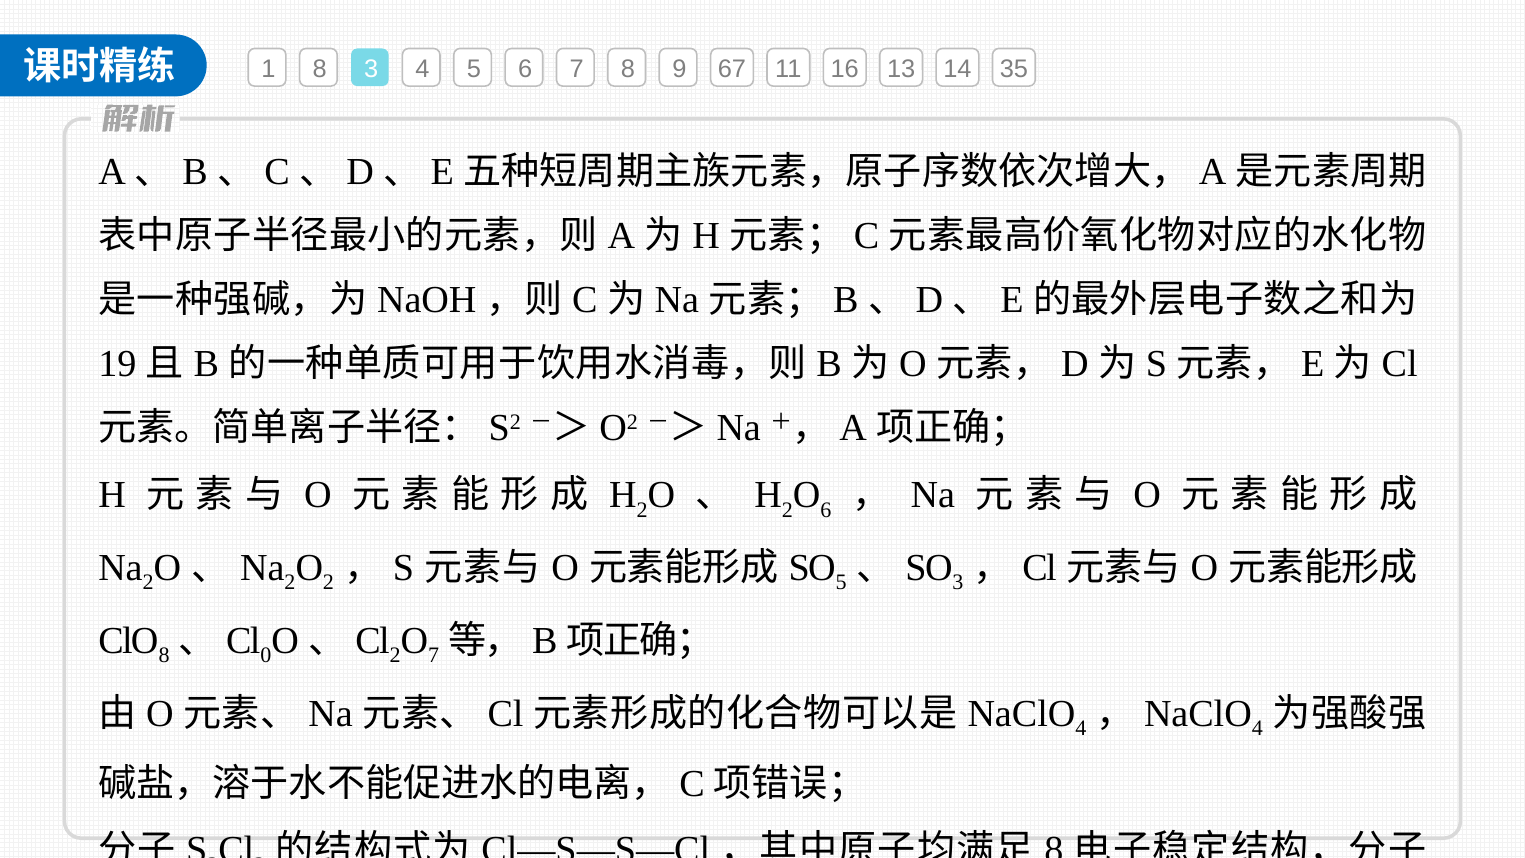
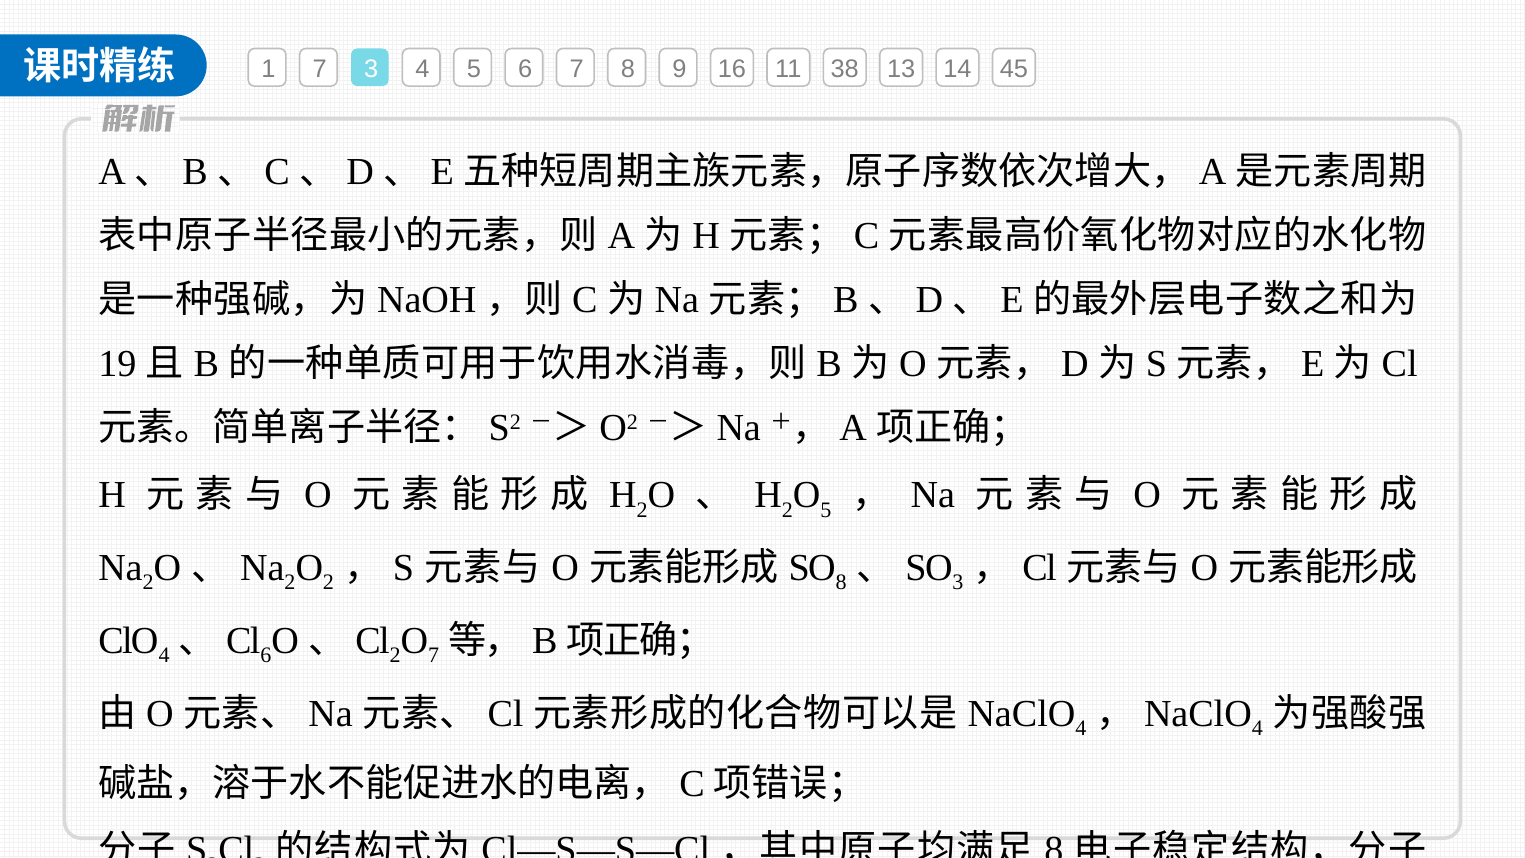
1 8: 8 -> 7 (320, 69)
67: 67 -> 16 (732, 69)
16: 16 -> 38 (845, 69)
35: 35 -> 45 (1014, 69)
6: 6 -> 5 (826, 510)
5: 5 -> 8 (841, 582)
8: 8 -> 4 (164, 655)
0: 0 -> 6 (266, 655)
